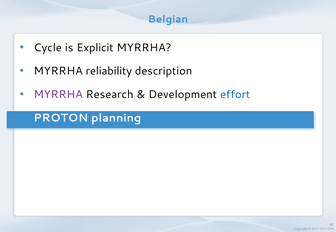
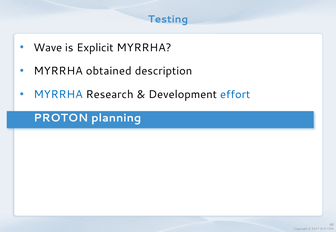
Belgian: Belgian -> Testing (168, 19)
Cycle: Cycle -> Wave (48, 48)
reliability: reliability -> obtained (109, 71)
MYRRHA colour: purple -> blue (58, 95)
